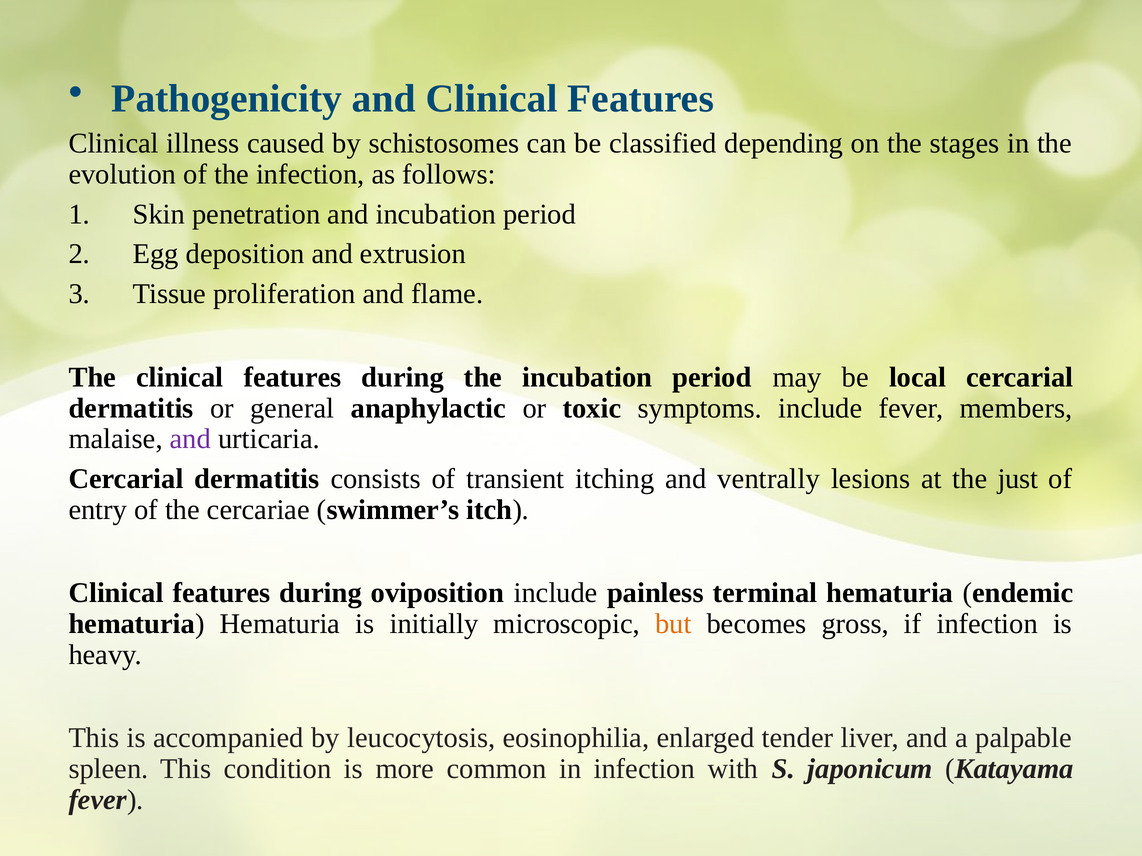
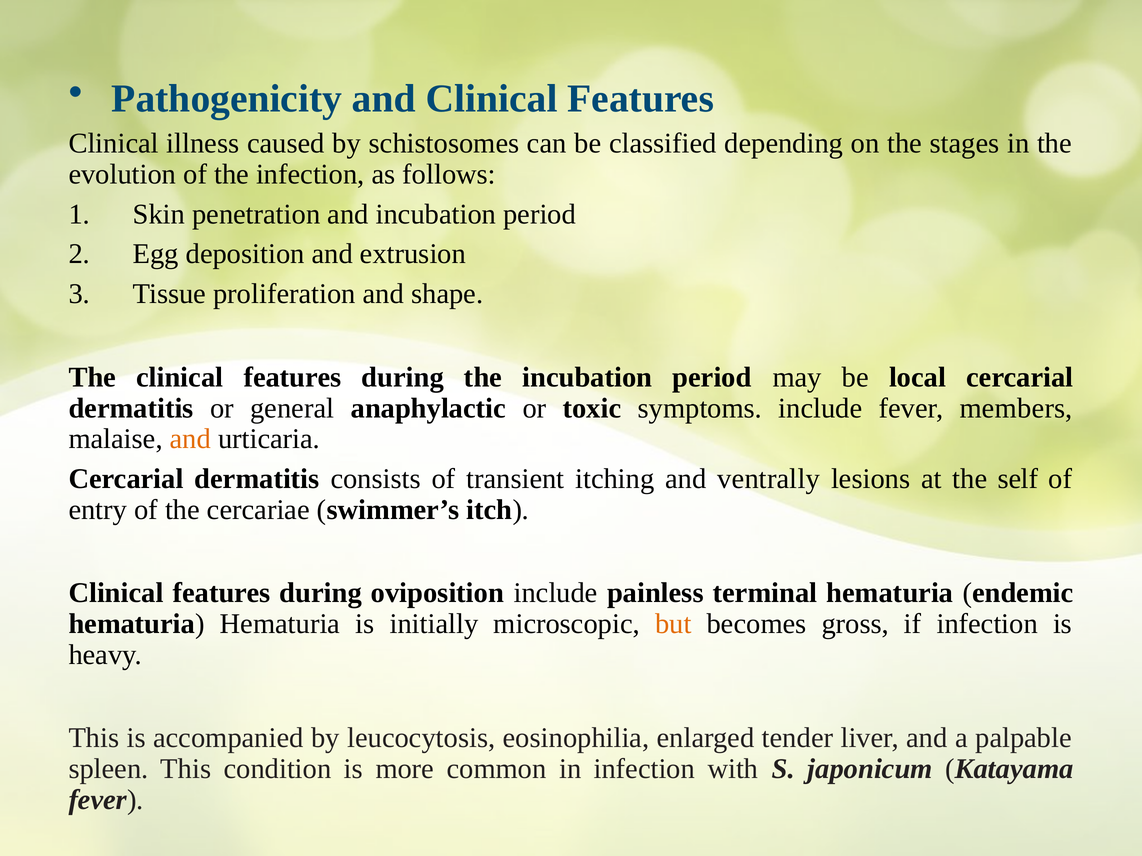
flame: flame -> shape (447, 294)
and colour: purple -> orange (190, 439)
just: just -> self (1018, 479)
